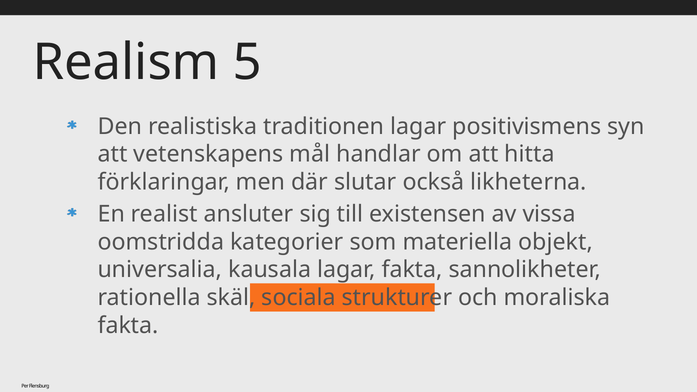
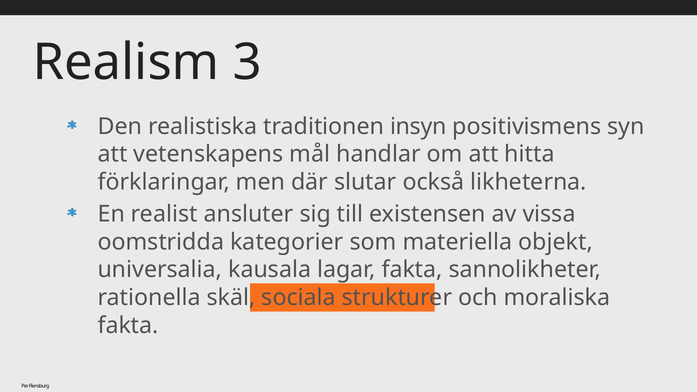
5: 5 -> 3 (247, 62)
traditionen lagar: lagar -> insyn (418, 126)
